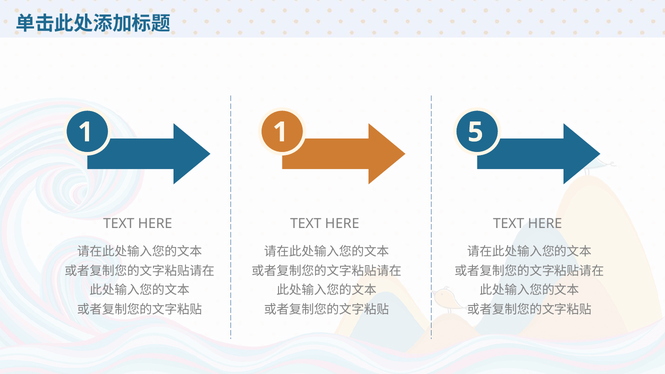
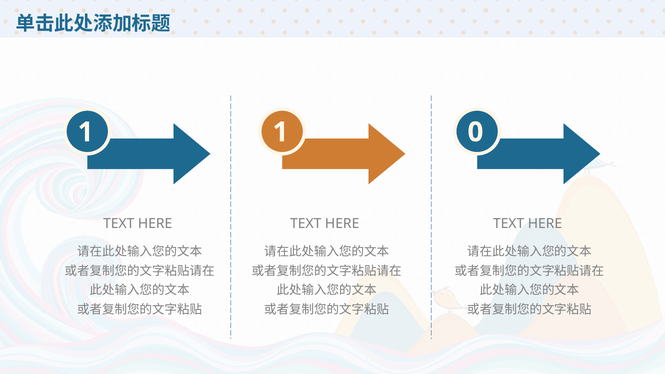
5: 5 -> 0 (475, 132)
